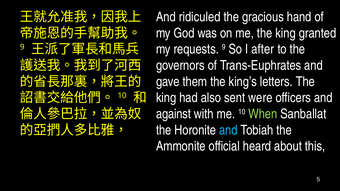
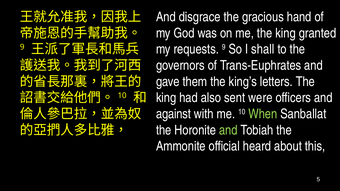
ridiculed: ridiculed -> disgrace (200, 17)
after: after -> shall (263, 49)
and colour: light blue -> light green (228, 130)
